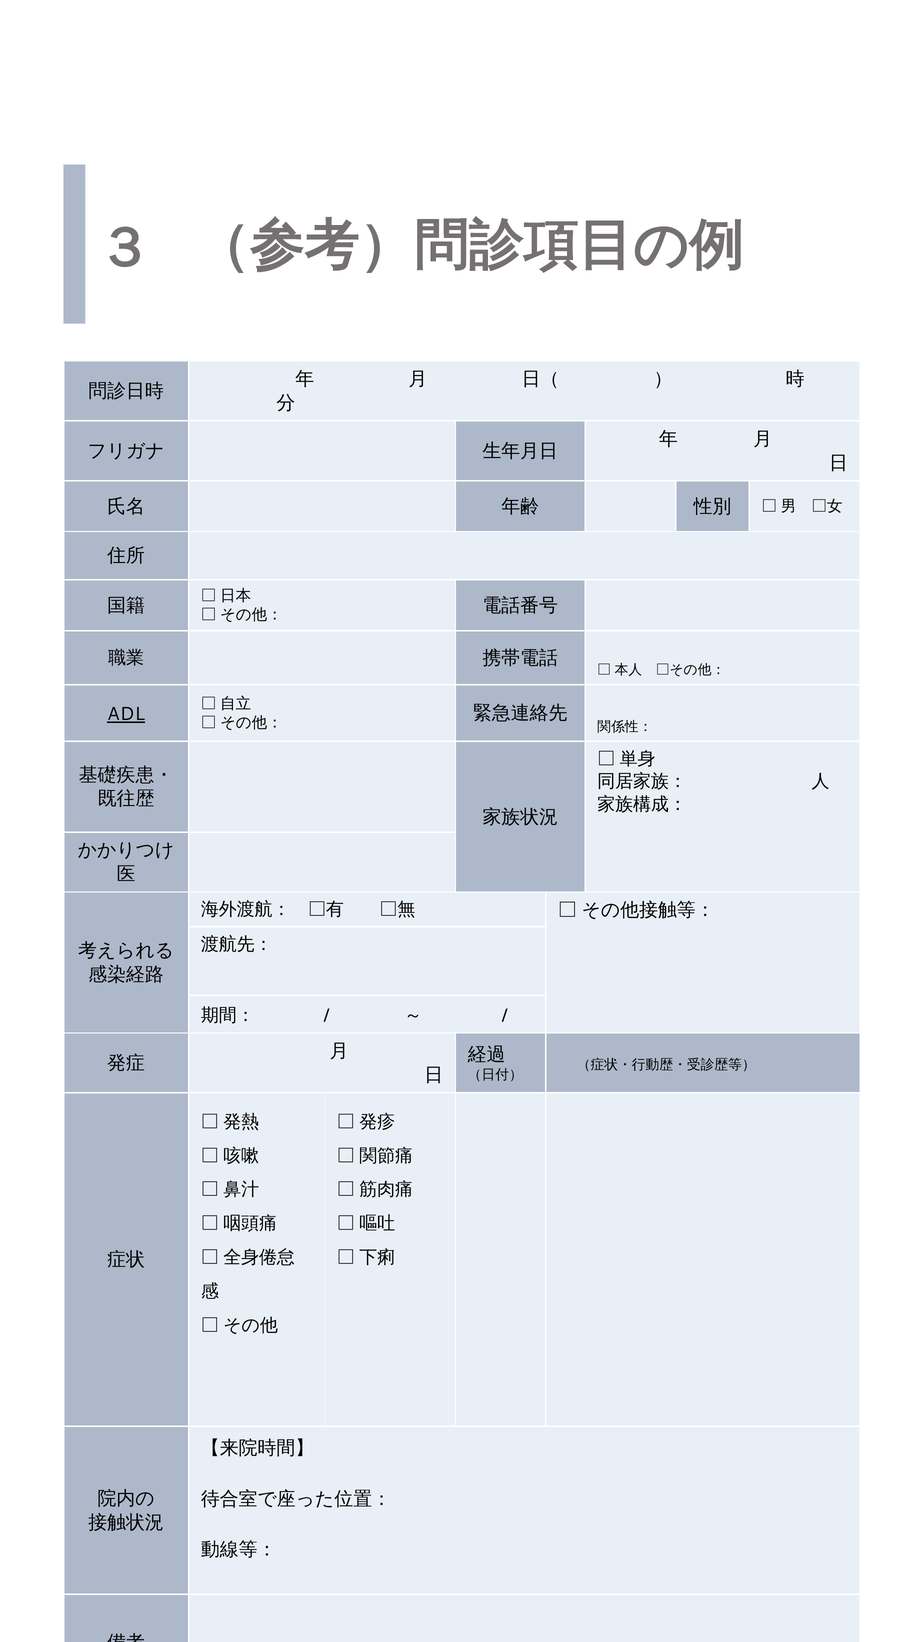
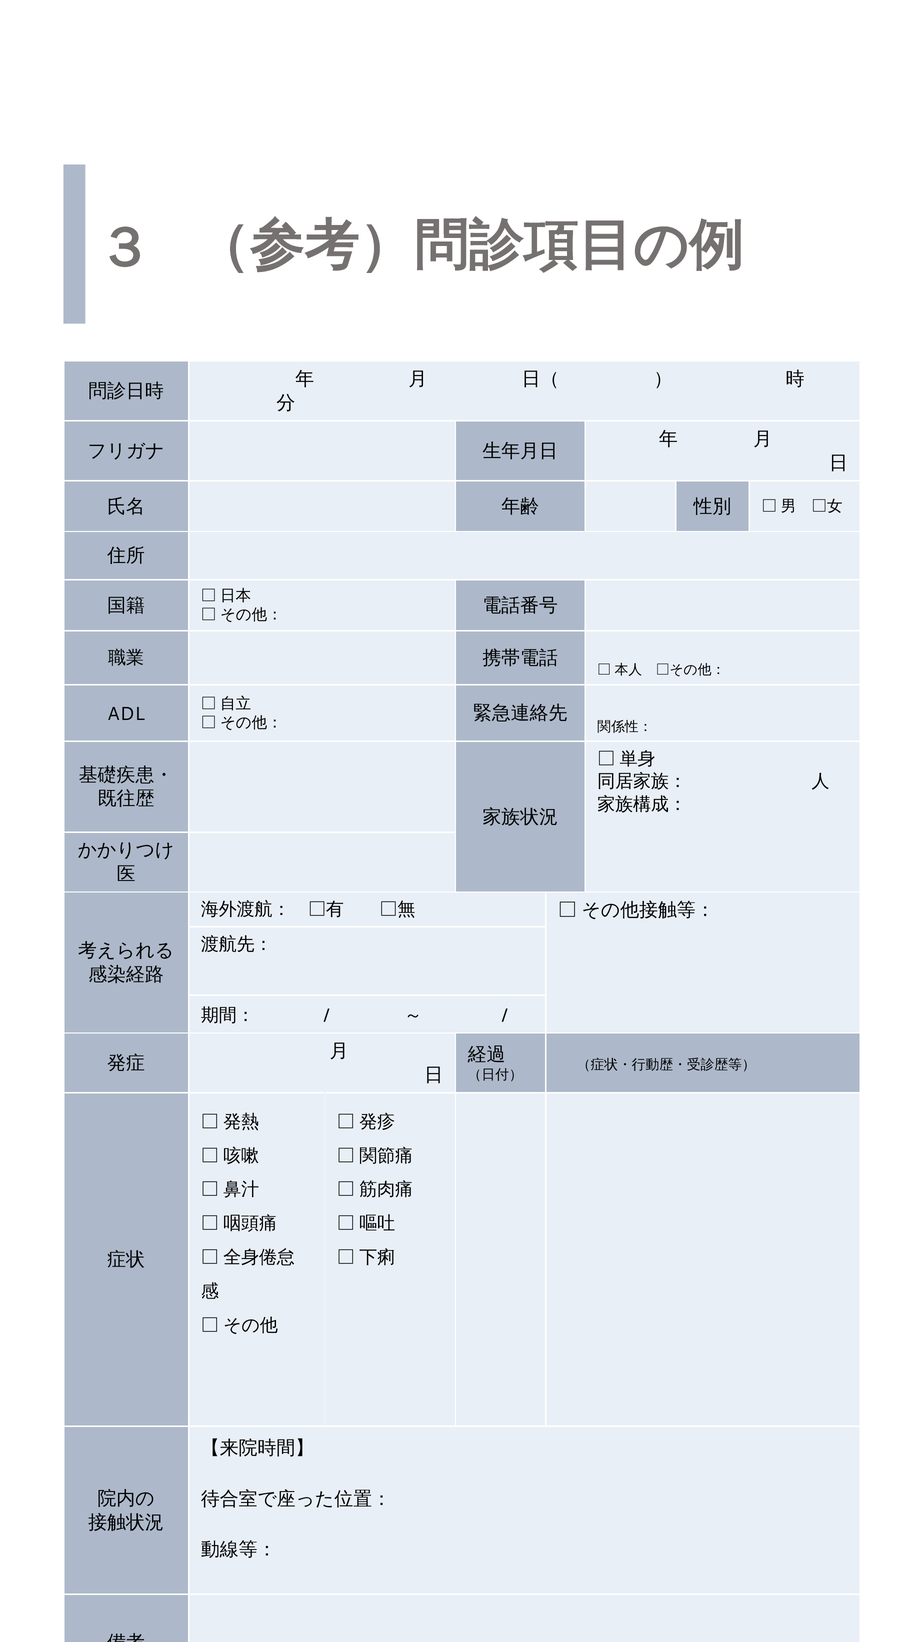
ADL underline: present -> none (126, 714)
